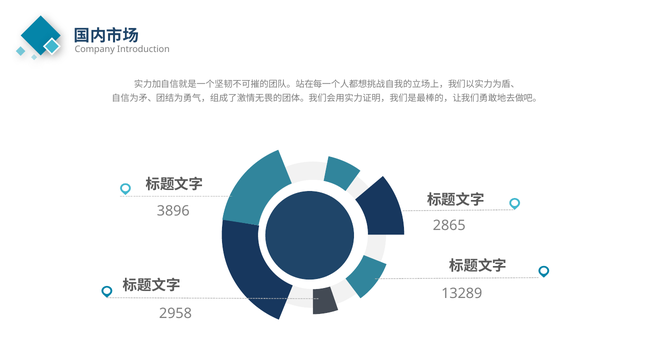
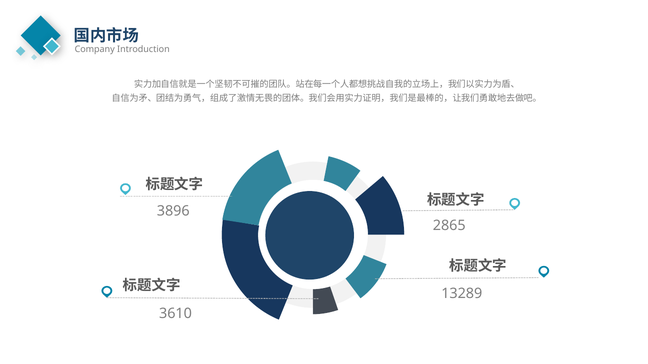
2958: 2958 -> 3610 (175, 314)
